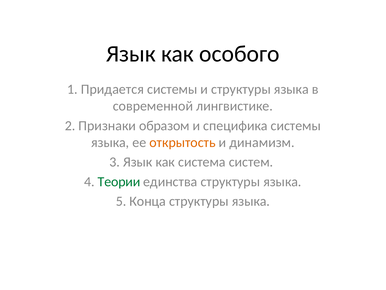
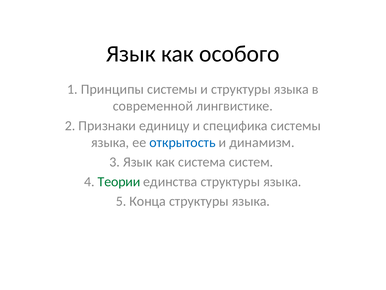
Придается: Придается -> Принципы (112, 89)
образом: образом -> единицу (164, 125)
открытость colour: orange -> blue (182, 142)
